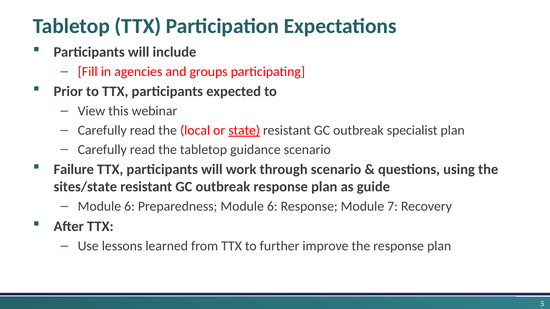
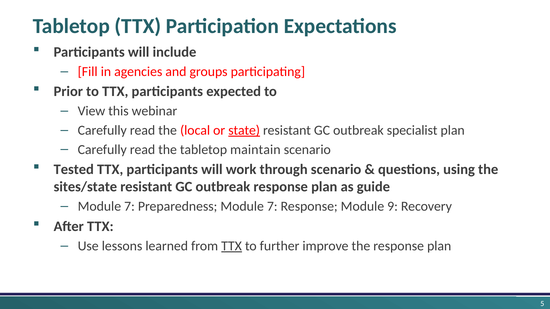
guidance: guidance -> maintain (255, 150)
Failure: Failure -> Tested (74, 170)
6: 6 -> 7 (129, 207)
Preparedness Module 6: 6 -> 7 (272, 207)
7: 7 -> 9 (393, 207)
TTX underline: none -> present (232, 246)
